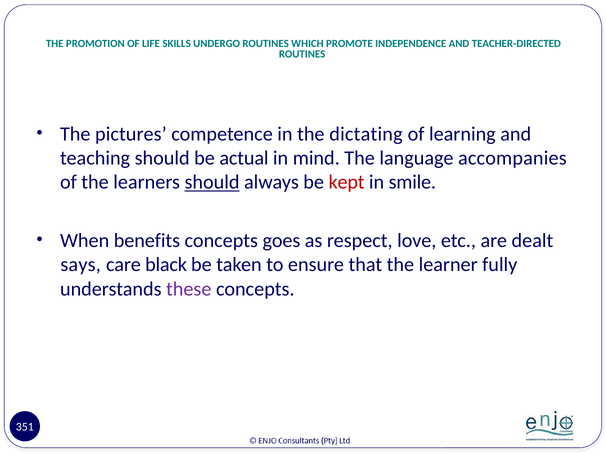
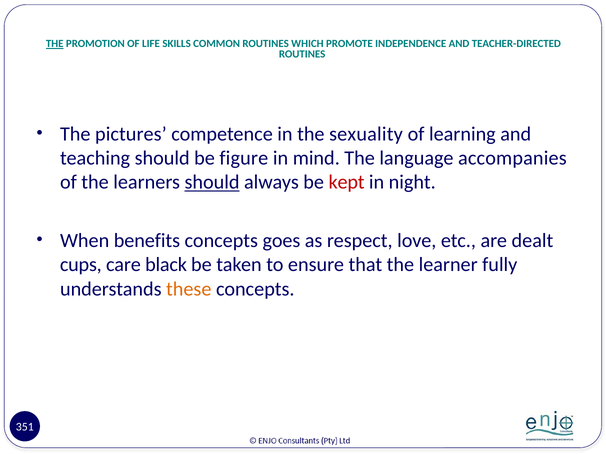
THE underline: none -> present (55, 44)
UNDERGO: UNDERGO -> COMMON (217, 44)
dictating: dictating -> sexuality (366, 134)
actual: actual -> figure (244, 158)
smile: smile -> night (412, 183)
says: says -> cups (81, 265)
these colour: purple -> orange (189, 289)
